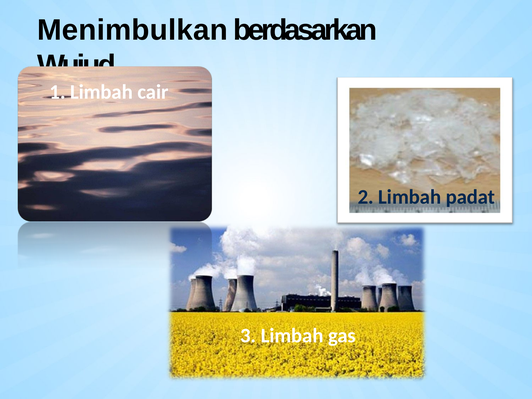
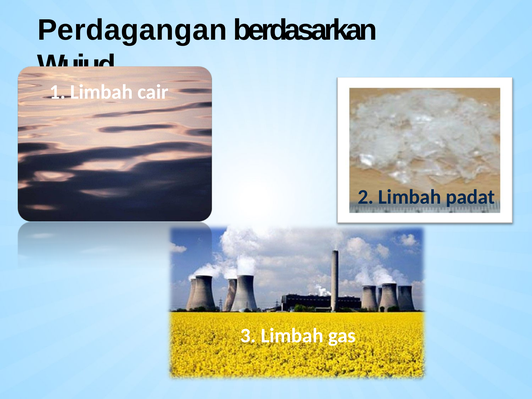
Menimbulkan: Menimbulkan -> Perdagangan (132, 30)
